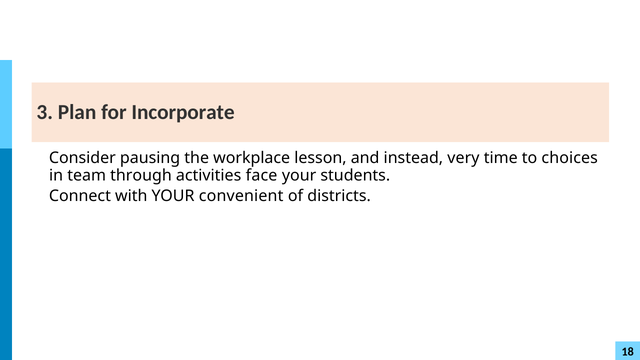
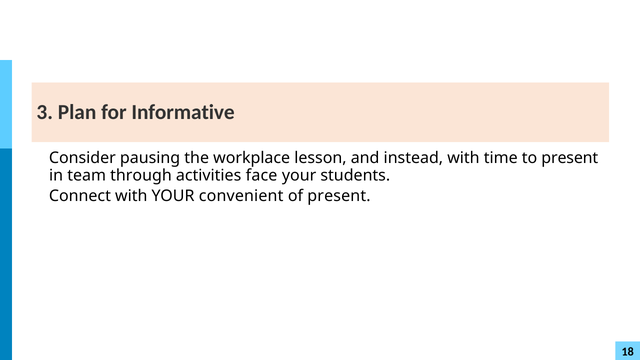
Incorporate: Incorporate -> Informative (183, 112)
instead very: very -> with (463, 158)
to choices: choices -> present (570, 158)
of districts: districts -> present (339, 196)
